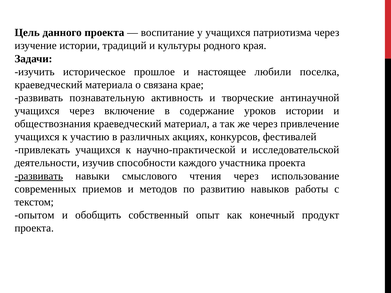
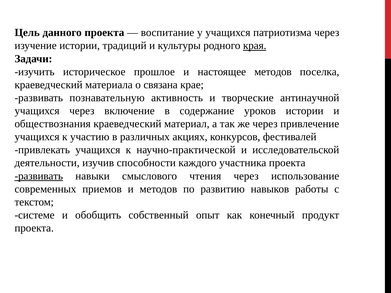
края underline: none -> present (255, 46)
настоящее любили: любили -> методов (273, 72)
опытом: опытом -> системе (35, 215)
